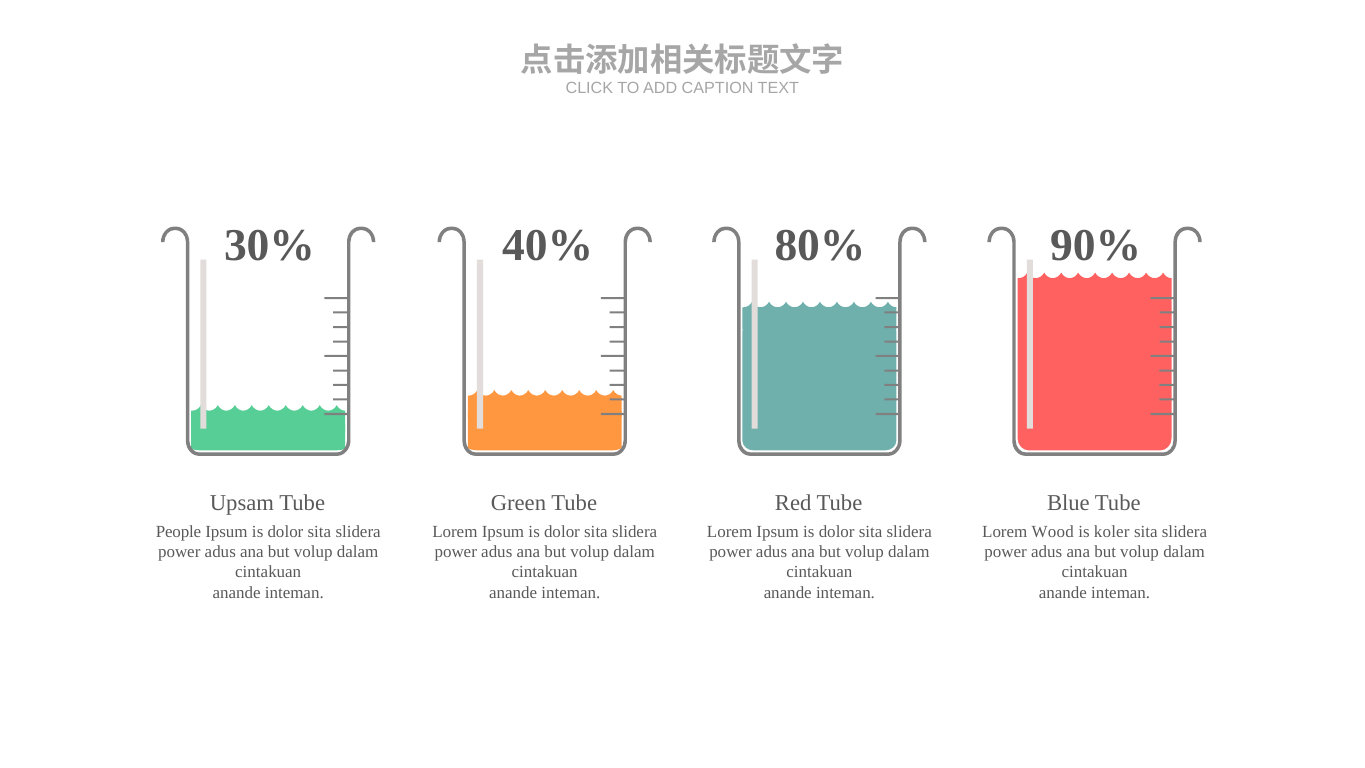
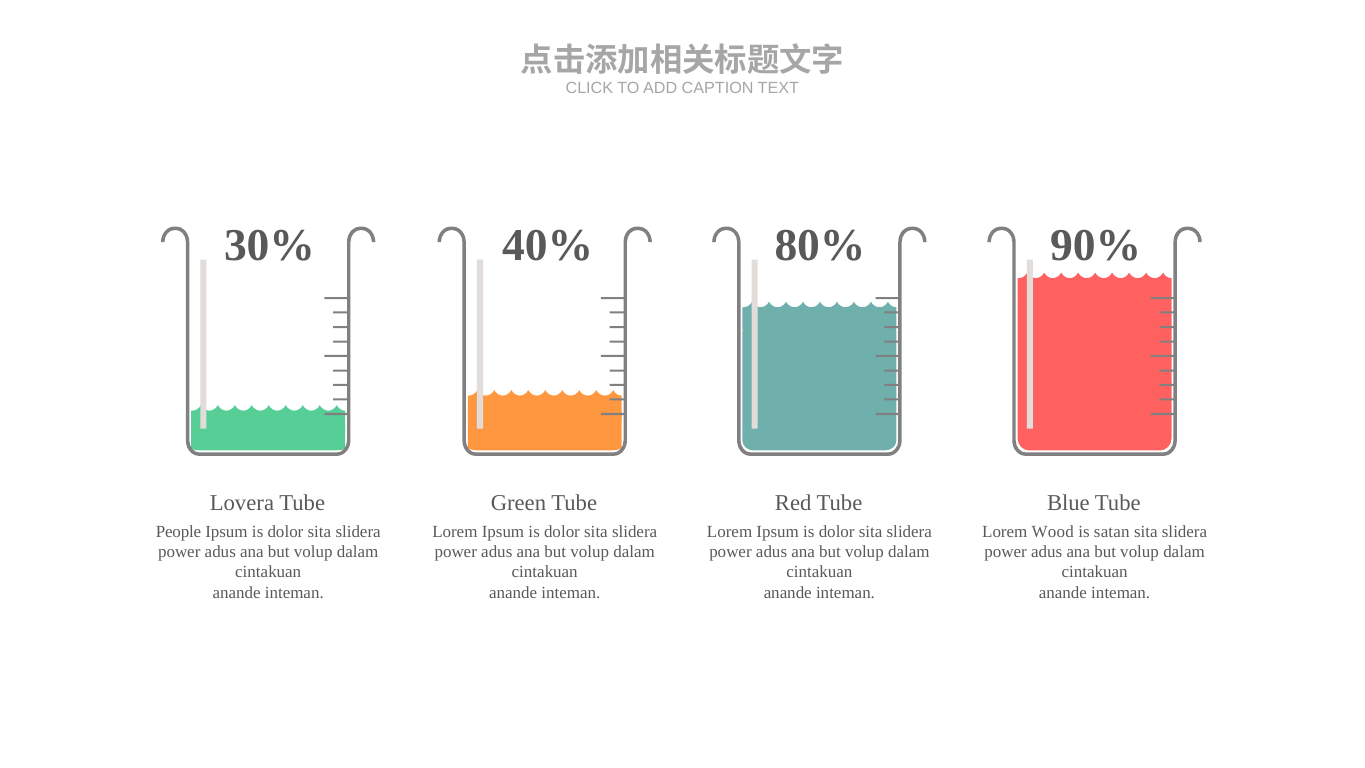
Upsam: Upsam -> Lovera (242, 503)
koler: koler -> satan (1112, 531)
